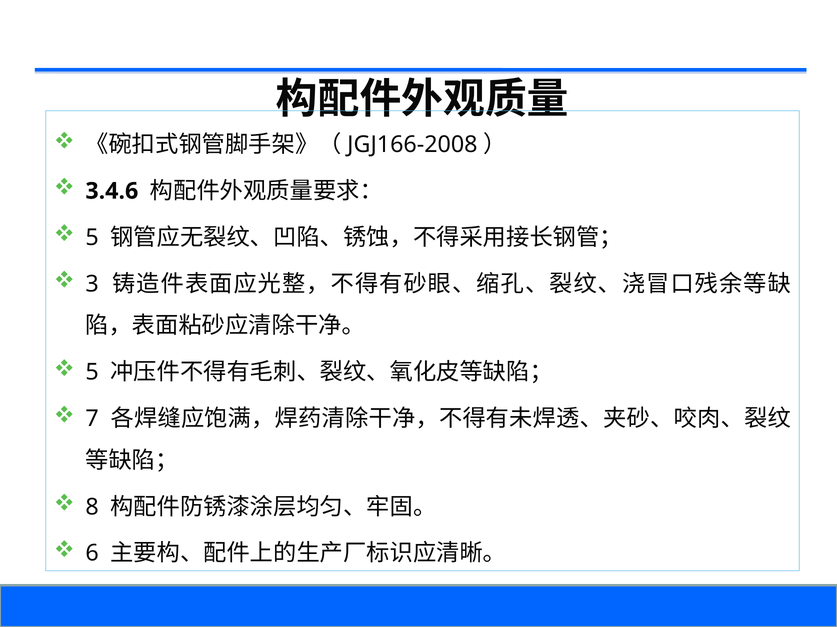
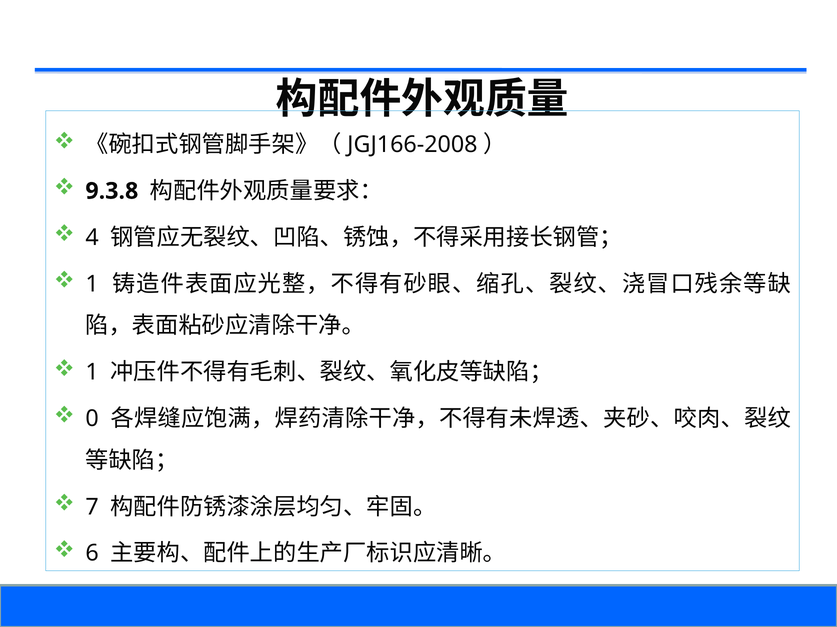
3.4.6: 3.4.6 -> 9.3.8 (112, 191)
5: 5 -> 4 (92, 238)
3: 3 -> 1 (92, 284)
5: 5 -> 1 (92, 373)
7: 7 -> 0 (92, 419)
8: 8 -> 7 (92, 507)
